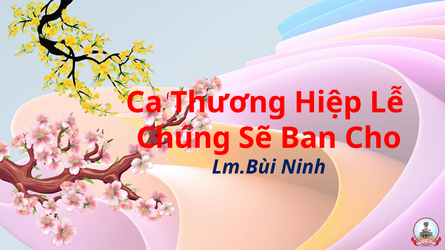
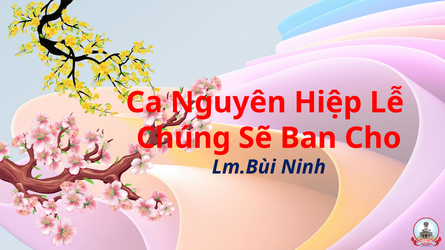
Thương: Thương -> Nguyên (228, 103)
